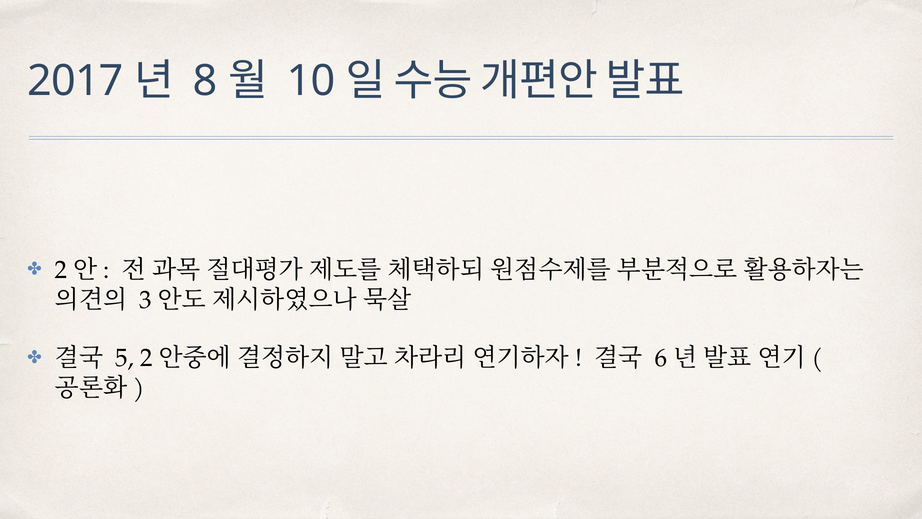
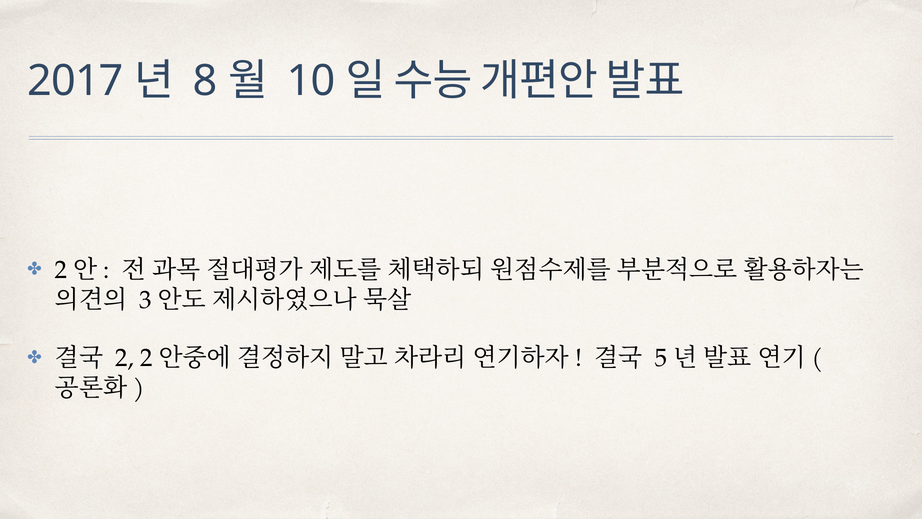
5: 5 -> 2 (125, 358)
6: 6 -> 5 (661, 358)
